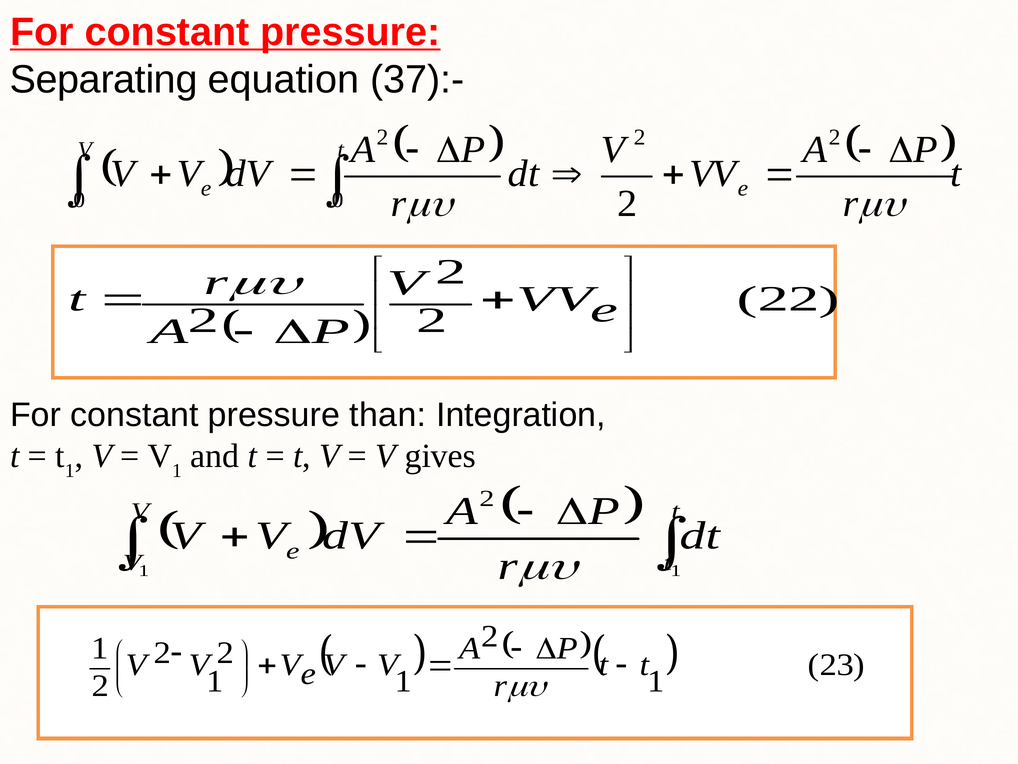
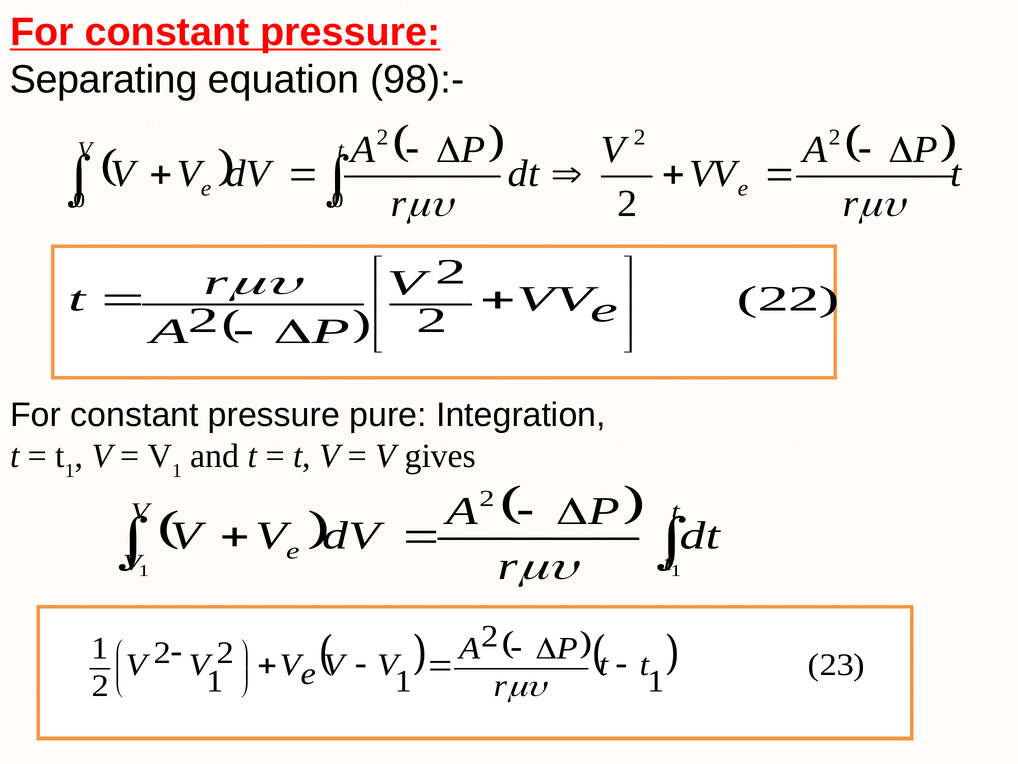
37):-: 37):- -> 98):- (417, 80)
than: than -> pure (388, 415)
